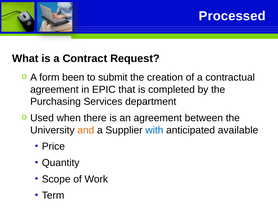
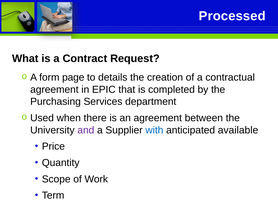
been: been -> page (73, 78)
submit: submit -> details (113, 78)
and colour: orange -> purple (86, 130)
